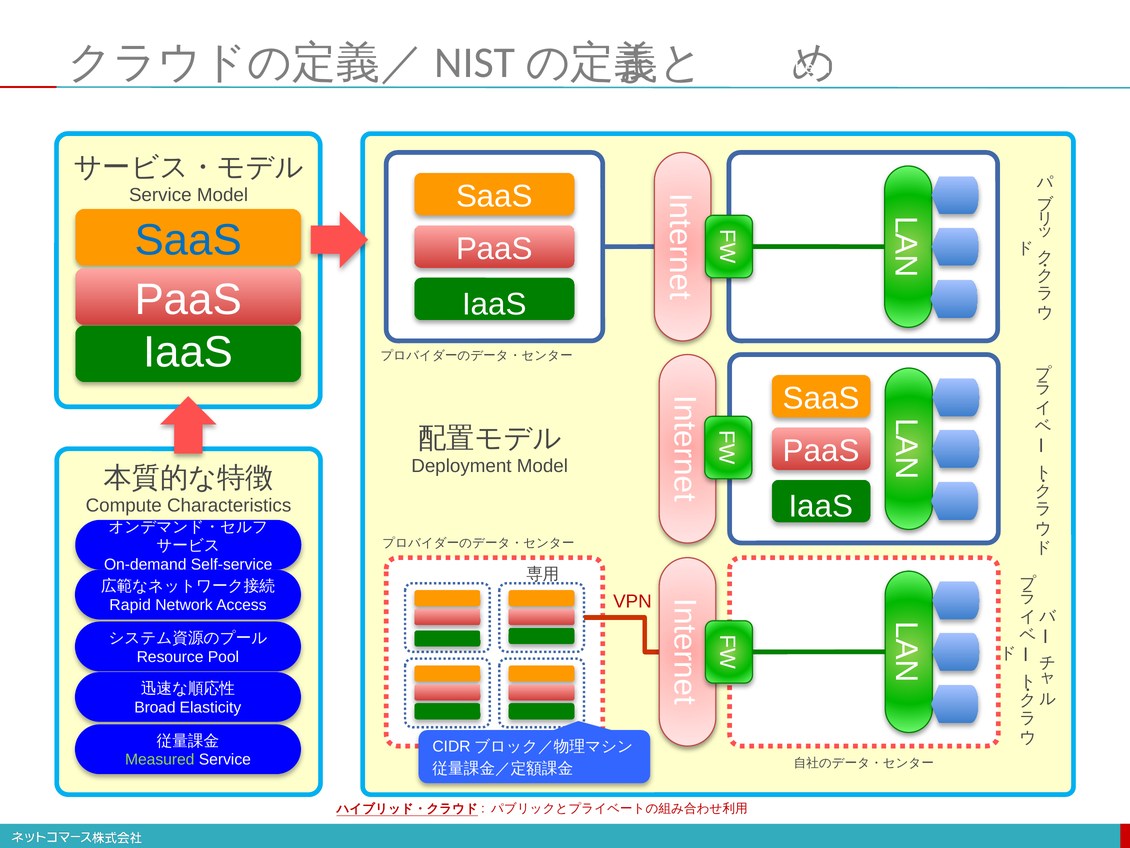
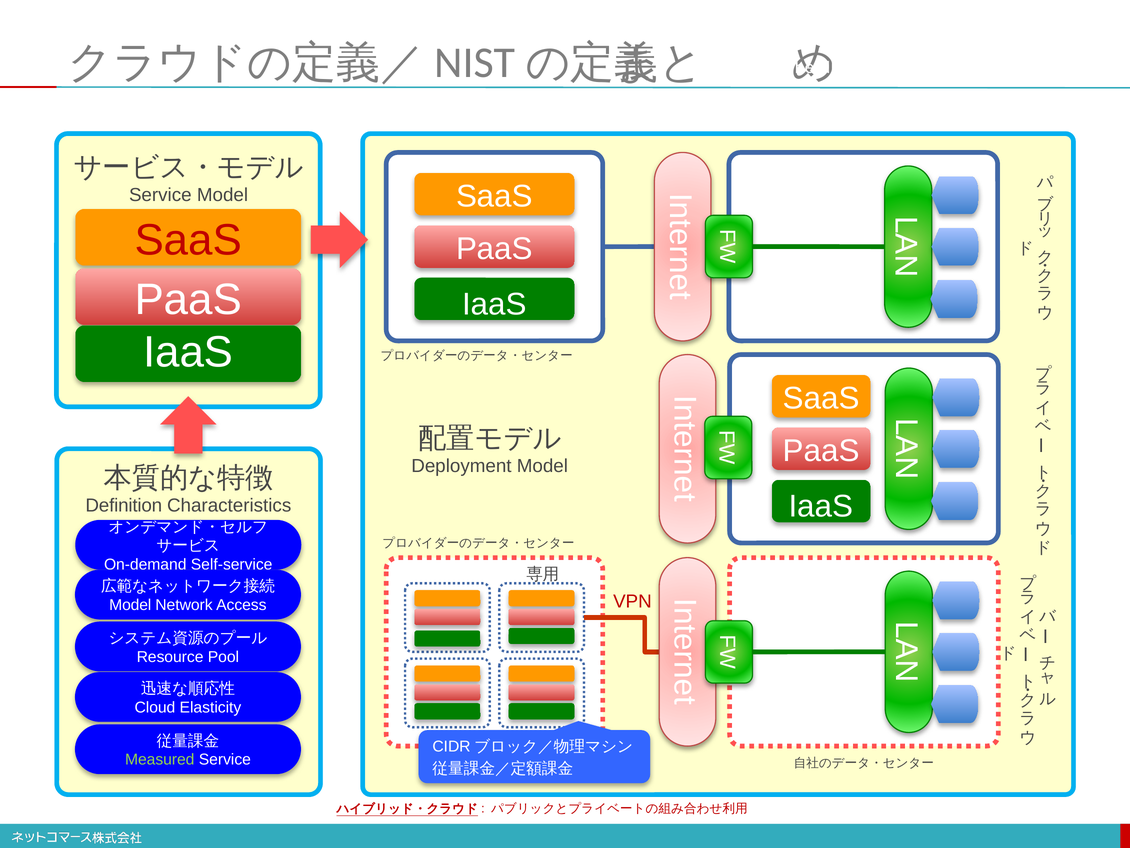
SaaS colour: blue -> red (188, 240)
Compute: Compute -> Definition (124, 505)
Rapid: Rapid -> Model (130, 605)
Broad: Broad -> Cloud (155, 707)
